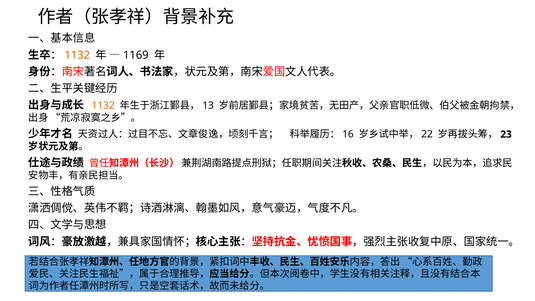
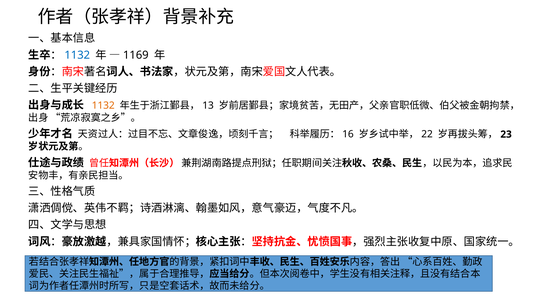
1132 colour: orange -> blue (77, 55)
